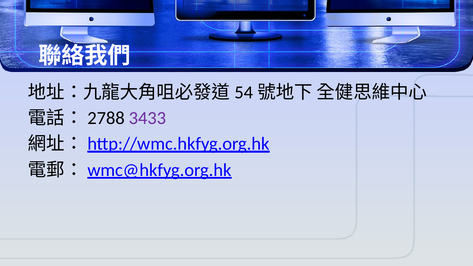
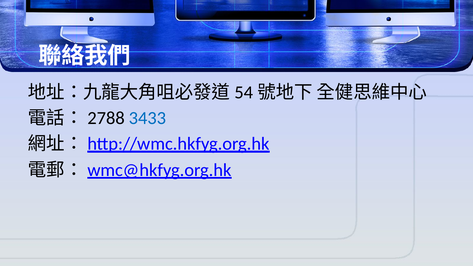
3433 colour: purple -> blue (147, 118)
